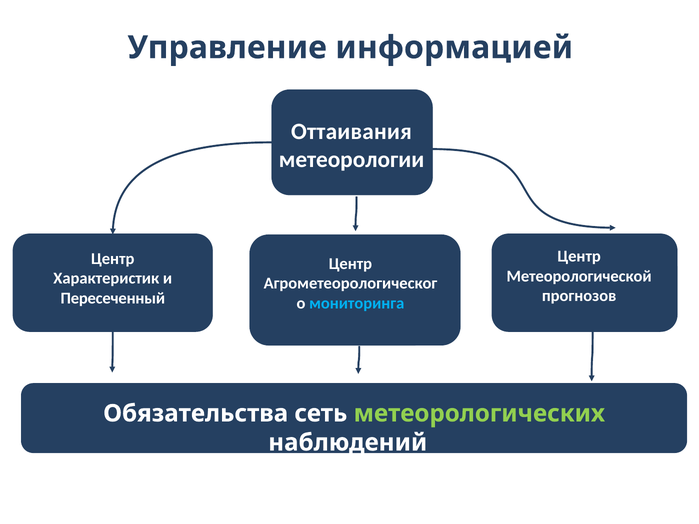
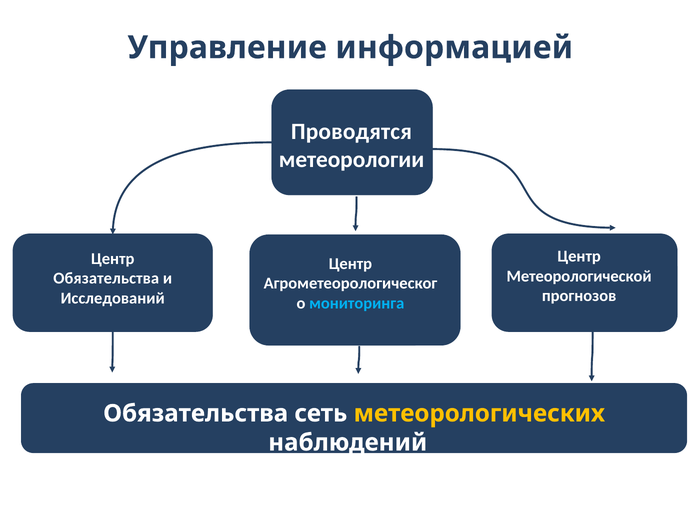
Оттаивания: Оттаивания -> Проводятся (351, 132)
Характеристик: Характеристик -> Обязательства (106, 279)
Пересеченный: Пересеченный -> Исследований (113, 298)
метеорологических colour: light green -> yellow (479, 414)
